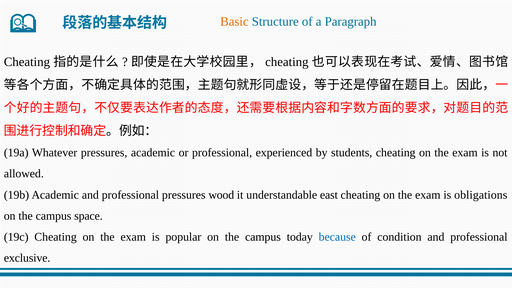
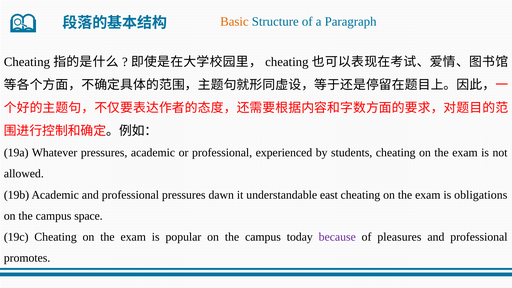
wood: wood -> dawn (221, 195)
because colour: blue -> purple (337, 237)
condition: condition -> pleasures (399, 237)
exclusive: exclusive -> promotes (27, 258)
